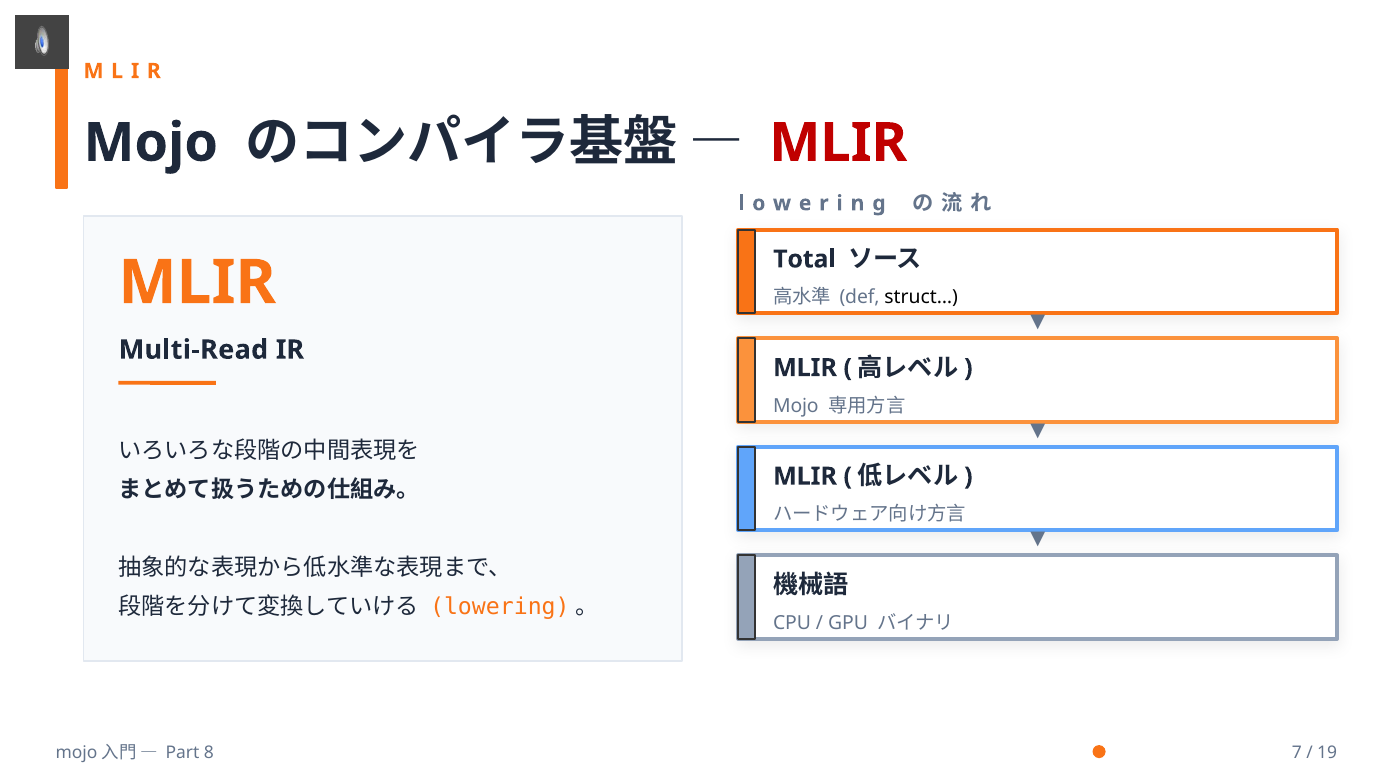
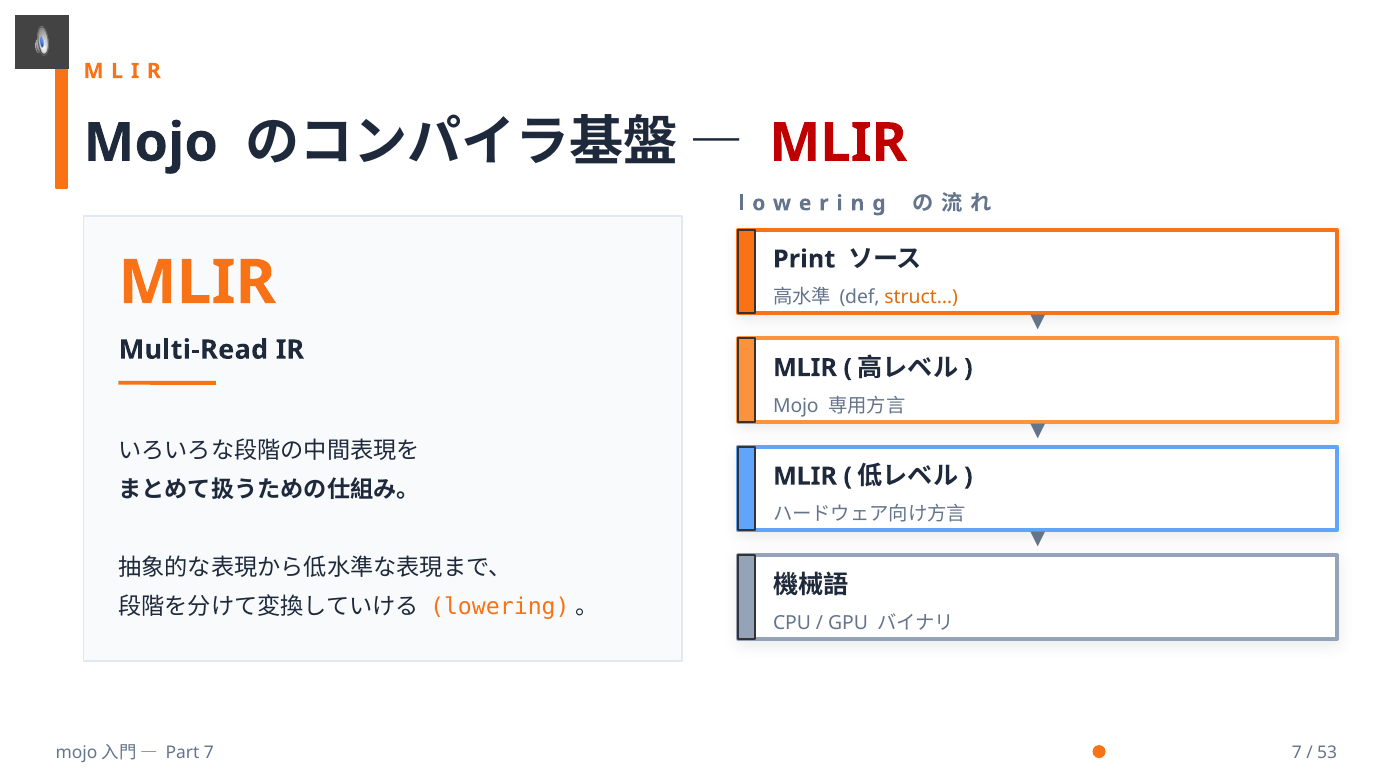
Total: Total -> Print (804, 259)
struct… colour: black -> orange (921, 297)
Part 8: 8 -> 7 (209, 753)
19: 19 -> 53 (1327, 753)
